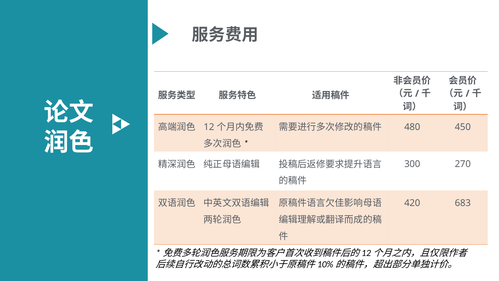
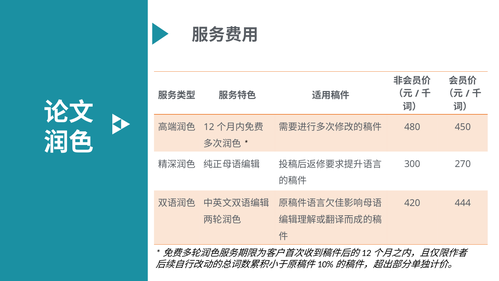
683: 683 -> 444 (463, 203)
